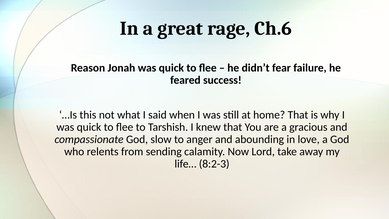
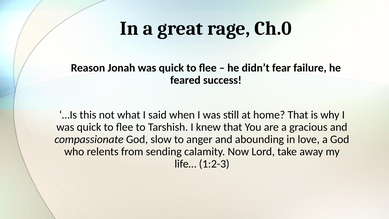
Ch.6: Ch.6 -> Ch.0 (273, 28)
8:2-3: 8:2-3 -> 1:2-3 (214, 164)
